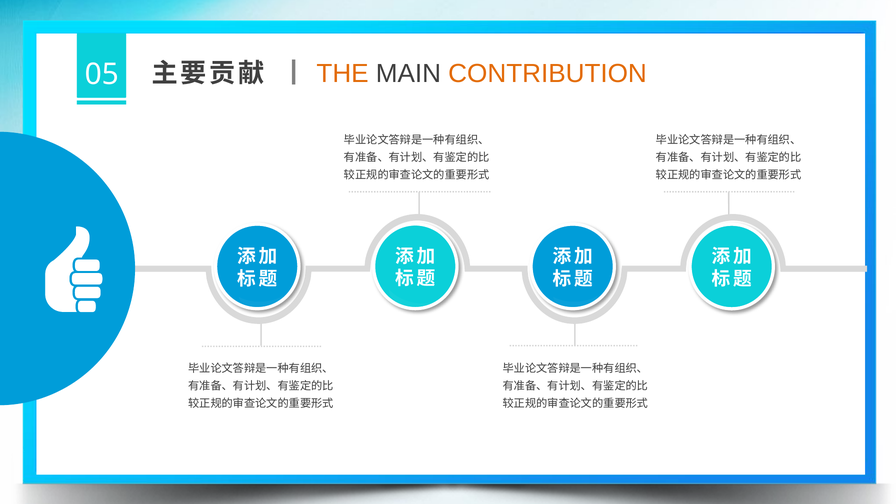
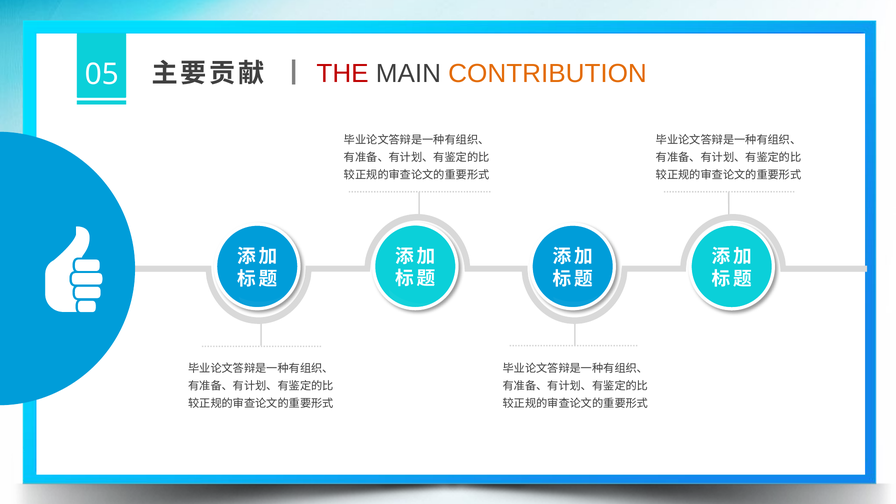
THE colour: orange -> red (343, 74)
